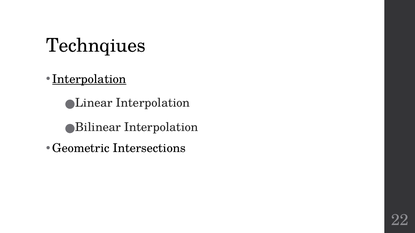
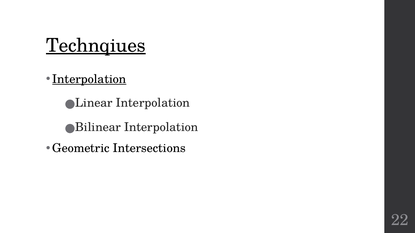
Technqiues underline: none -> present (96, 46)
